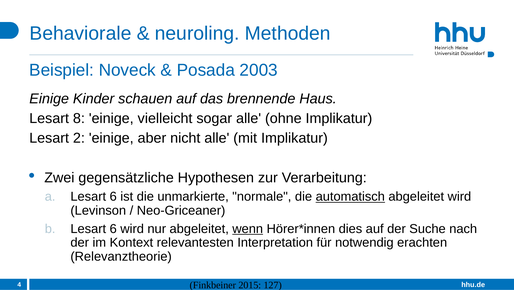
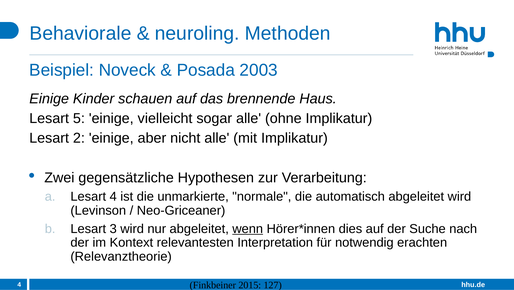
8: 8 -> 5 (79, 118)
6: 6 -> 4 (113, 196)
automatisch underline: present -> none (350, 196)
6: 6 -> 3 (113, 228)
